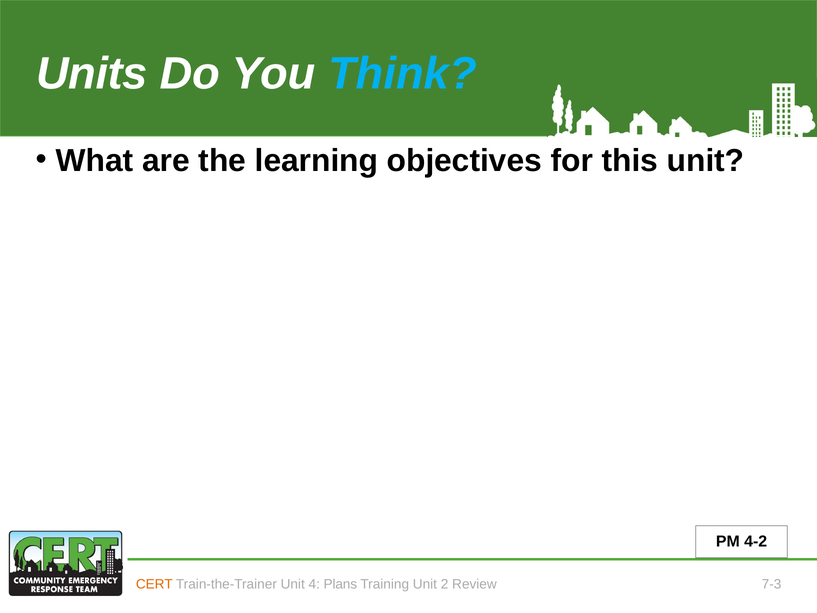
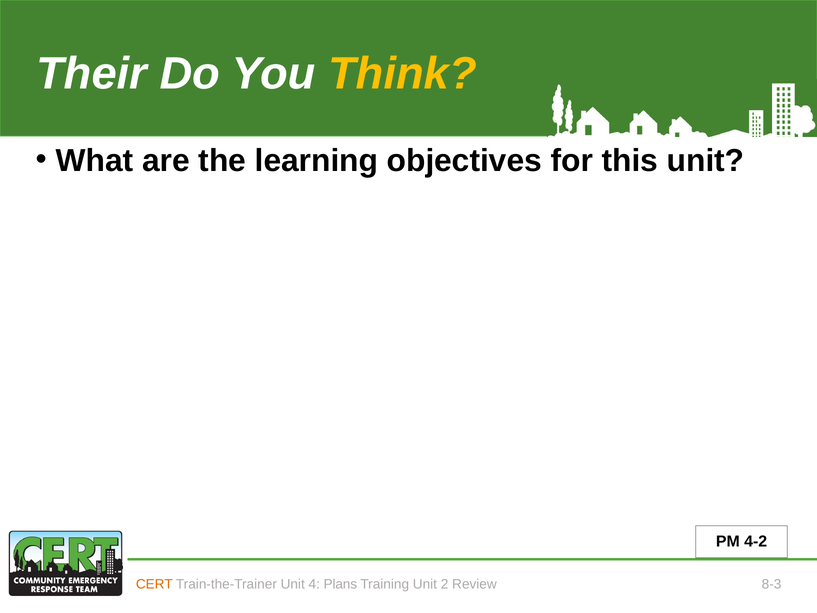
Units: Units -> Their (92, 74)
Think colour: light blue -> yellow (402, 74)
7-3: 7-3 -> 8-3 (772, 584)
